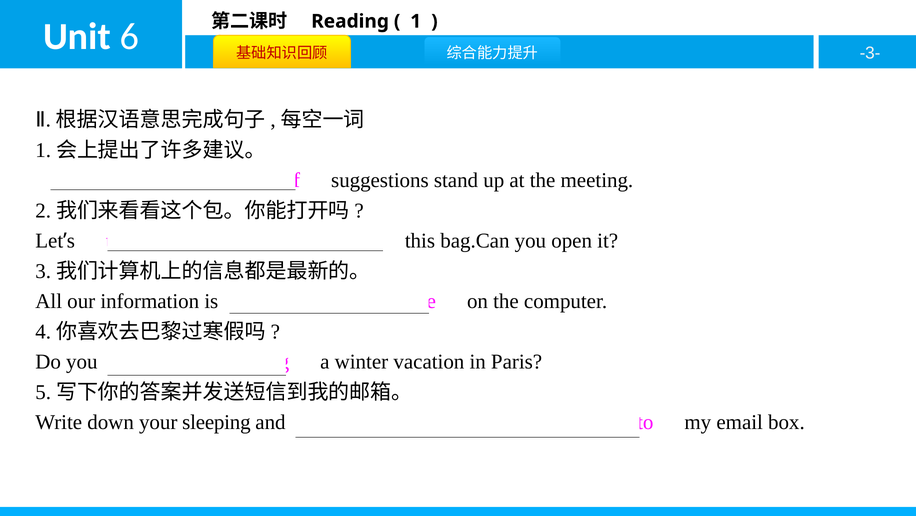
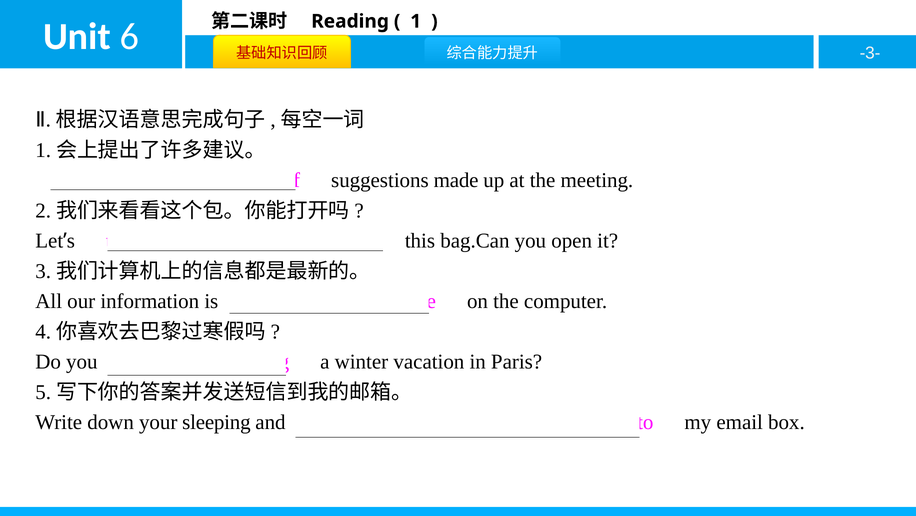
stand: stand -> made (456, 180)
